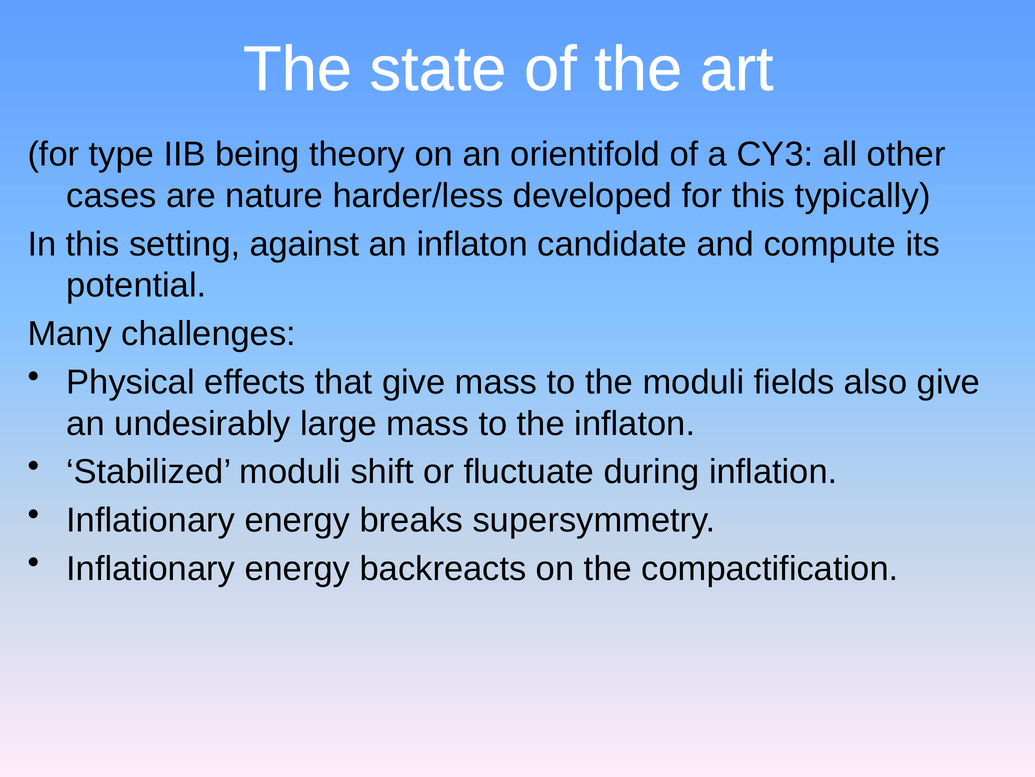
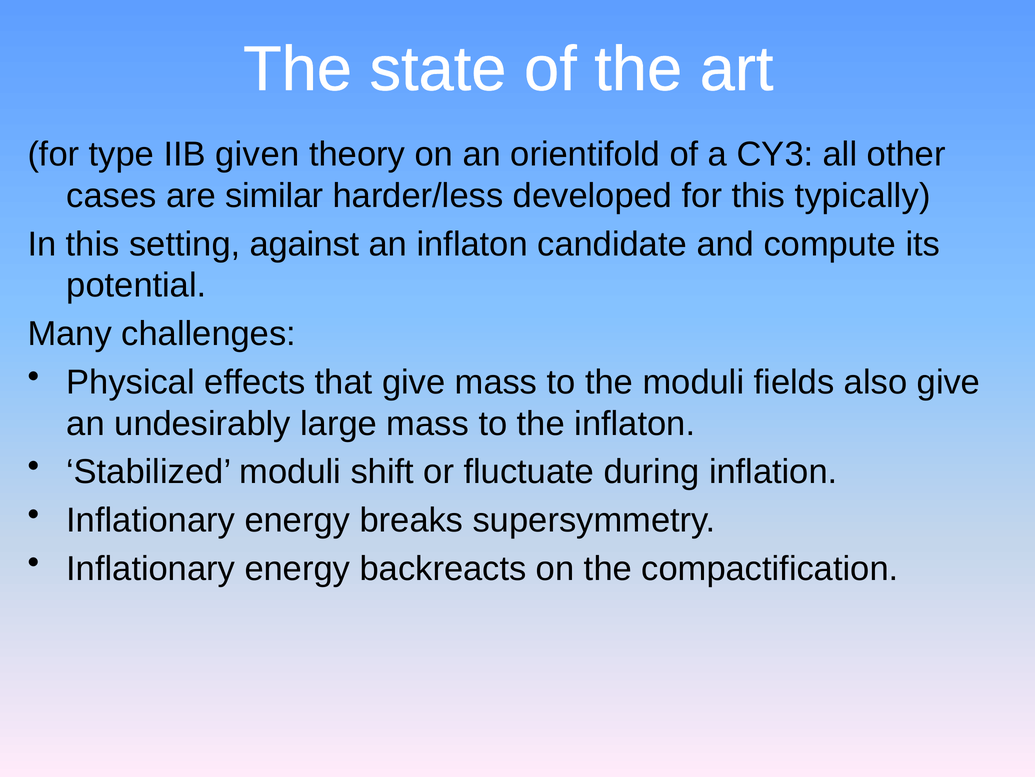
being: being -> given (257, 154)
nature: nature -> similar (274, 196)
